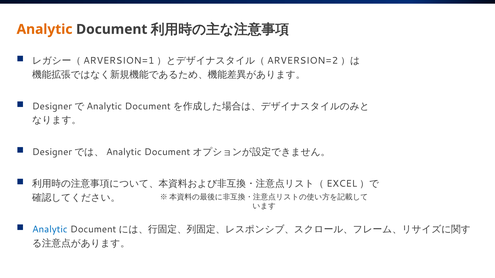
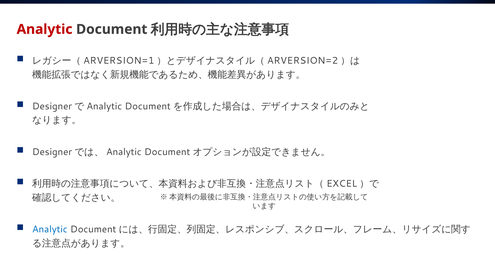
Analytic colour: orange -> red (45, 29)
